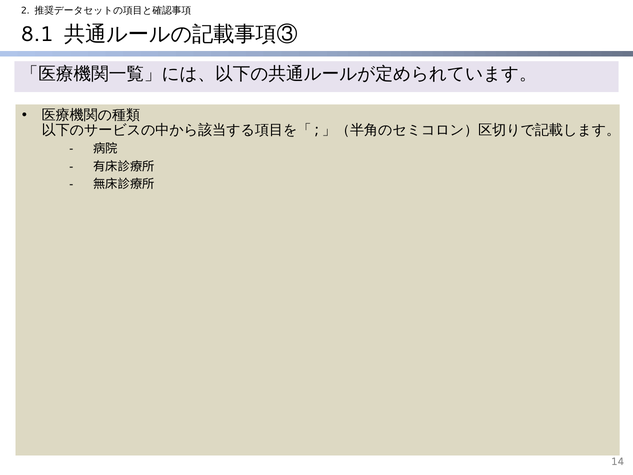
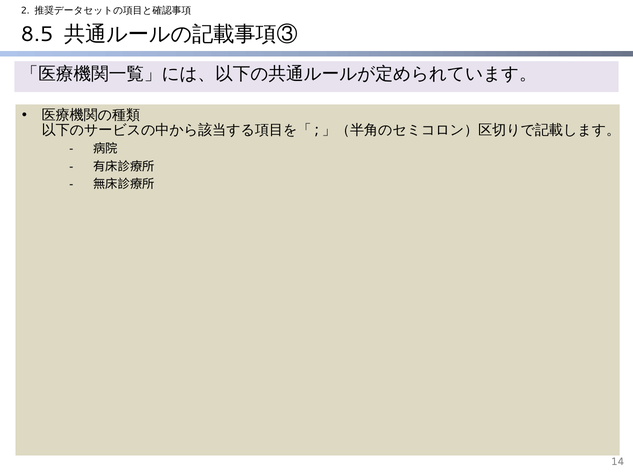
8.1: 8.1 -> 8.5 (37, 34)
